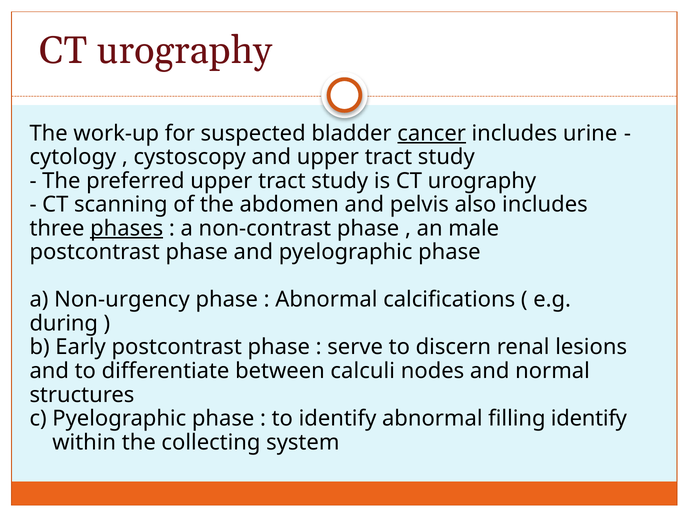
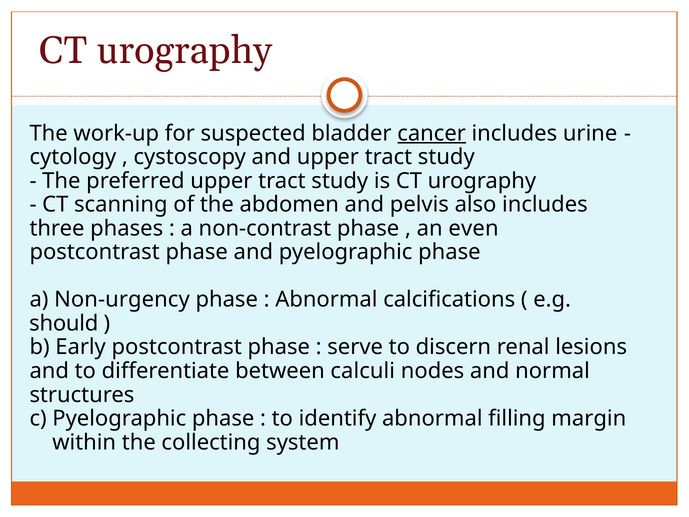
phases underline: present -> none (127, 228)
male: male -> even (474, 228)
during: during -> should (64, 323)
filling identify: identify -> margin (589, 418)
